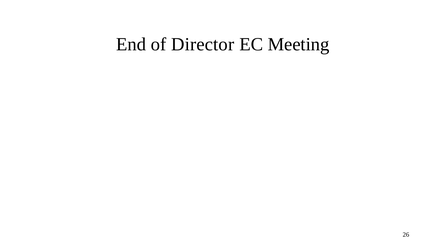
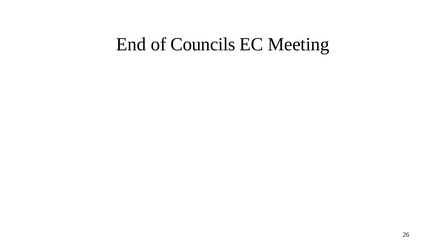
Director: Director -> Councils (203, 44)
